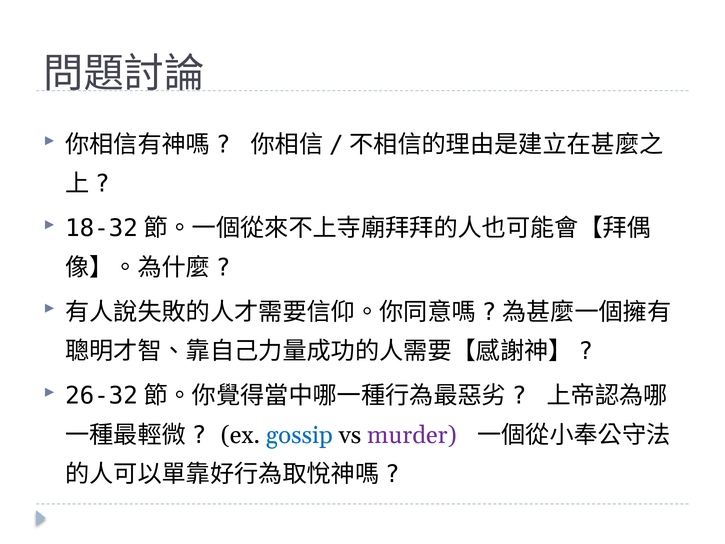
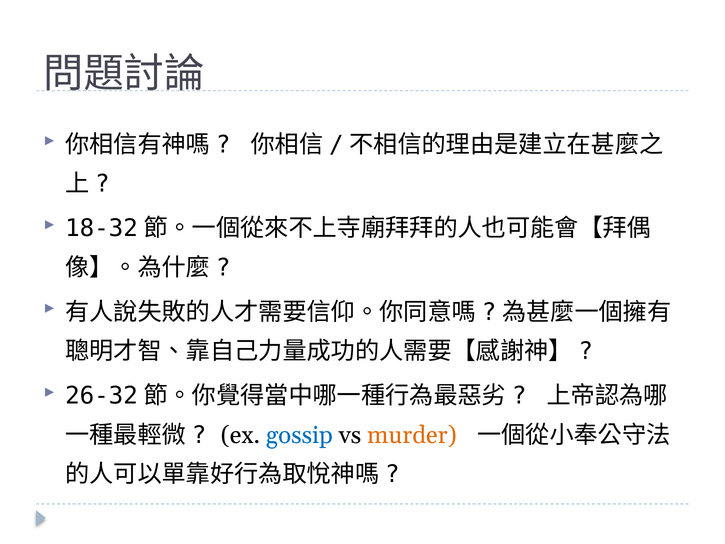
murder colour: purple -> orange (412, 435)
